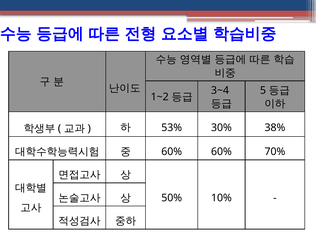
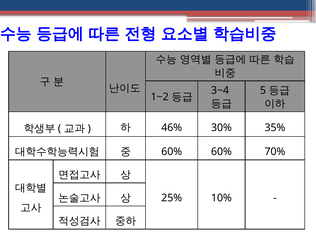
53%: 53% -> 46% (172, 128)
38%: 38% -> 35% (275, 128)
50%: 50% -> 25% (172, 198)
